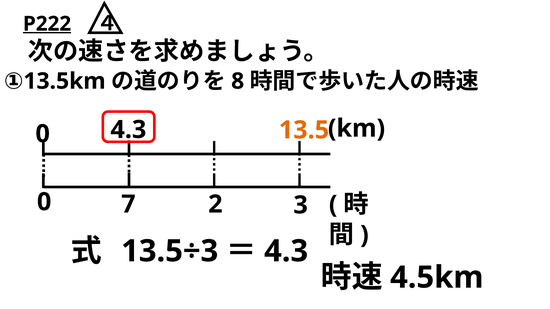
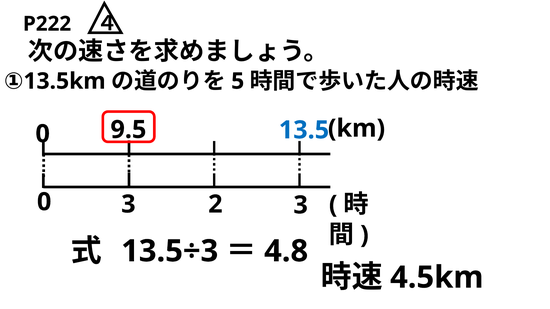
P222 underline: present -> none (47, 24)
8: 8 -> 5 (238, 81)
4.3: 4.3 -> 9.5 (128, 130)
13.5 colour: orange -> blue (304, 130)
0 7: 7 -> 3 (128, 204)
4.3: 4.3 -> 4.8 (286, 251)
